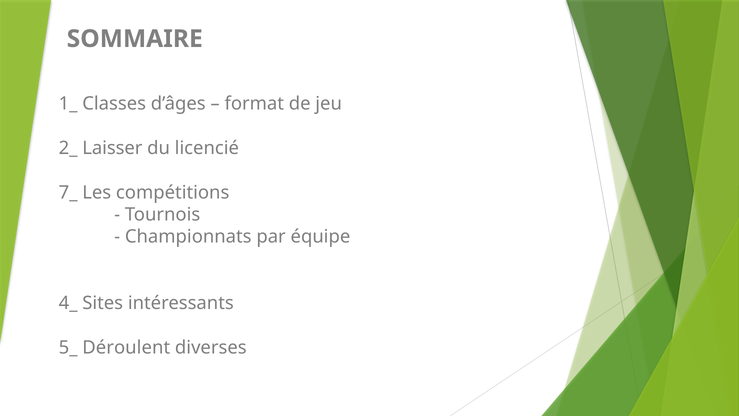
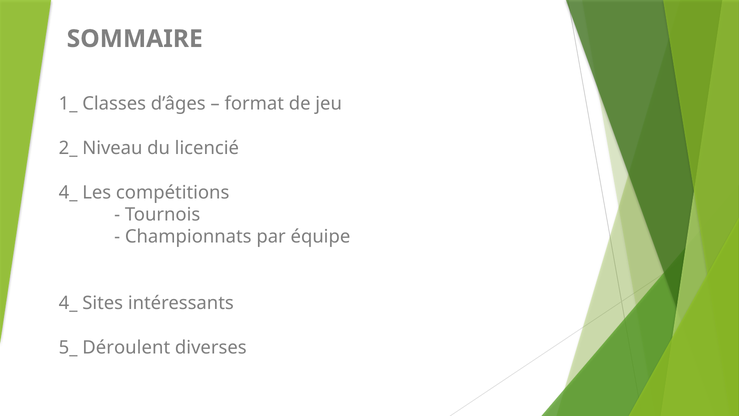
Laisser: Laisser -> Niveau (112, 148)
7_: 7_ -> 4_ (68, 192)
